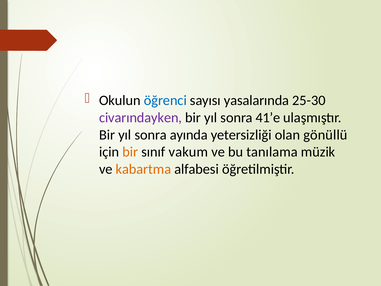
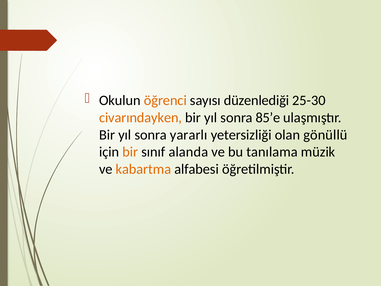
öğrenci colour: blue -> orange (165, 100)
yasalarında: yasalarında -> düzenlediği (257, 100)
civarındayken colour: purple -> orange (141, 118)
41’e: 41’e -> 85’e (268, 118)
ayında: ayında -> yararlı (189, 135)
vakum: vakum -> alanda (188, 152)
